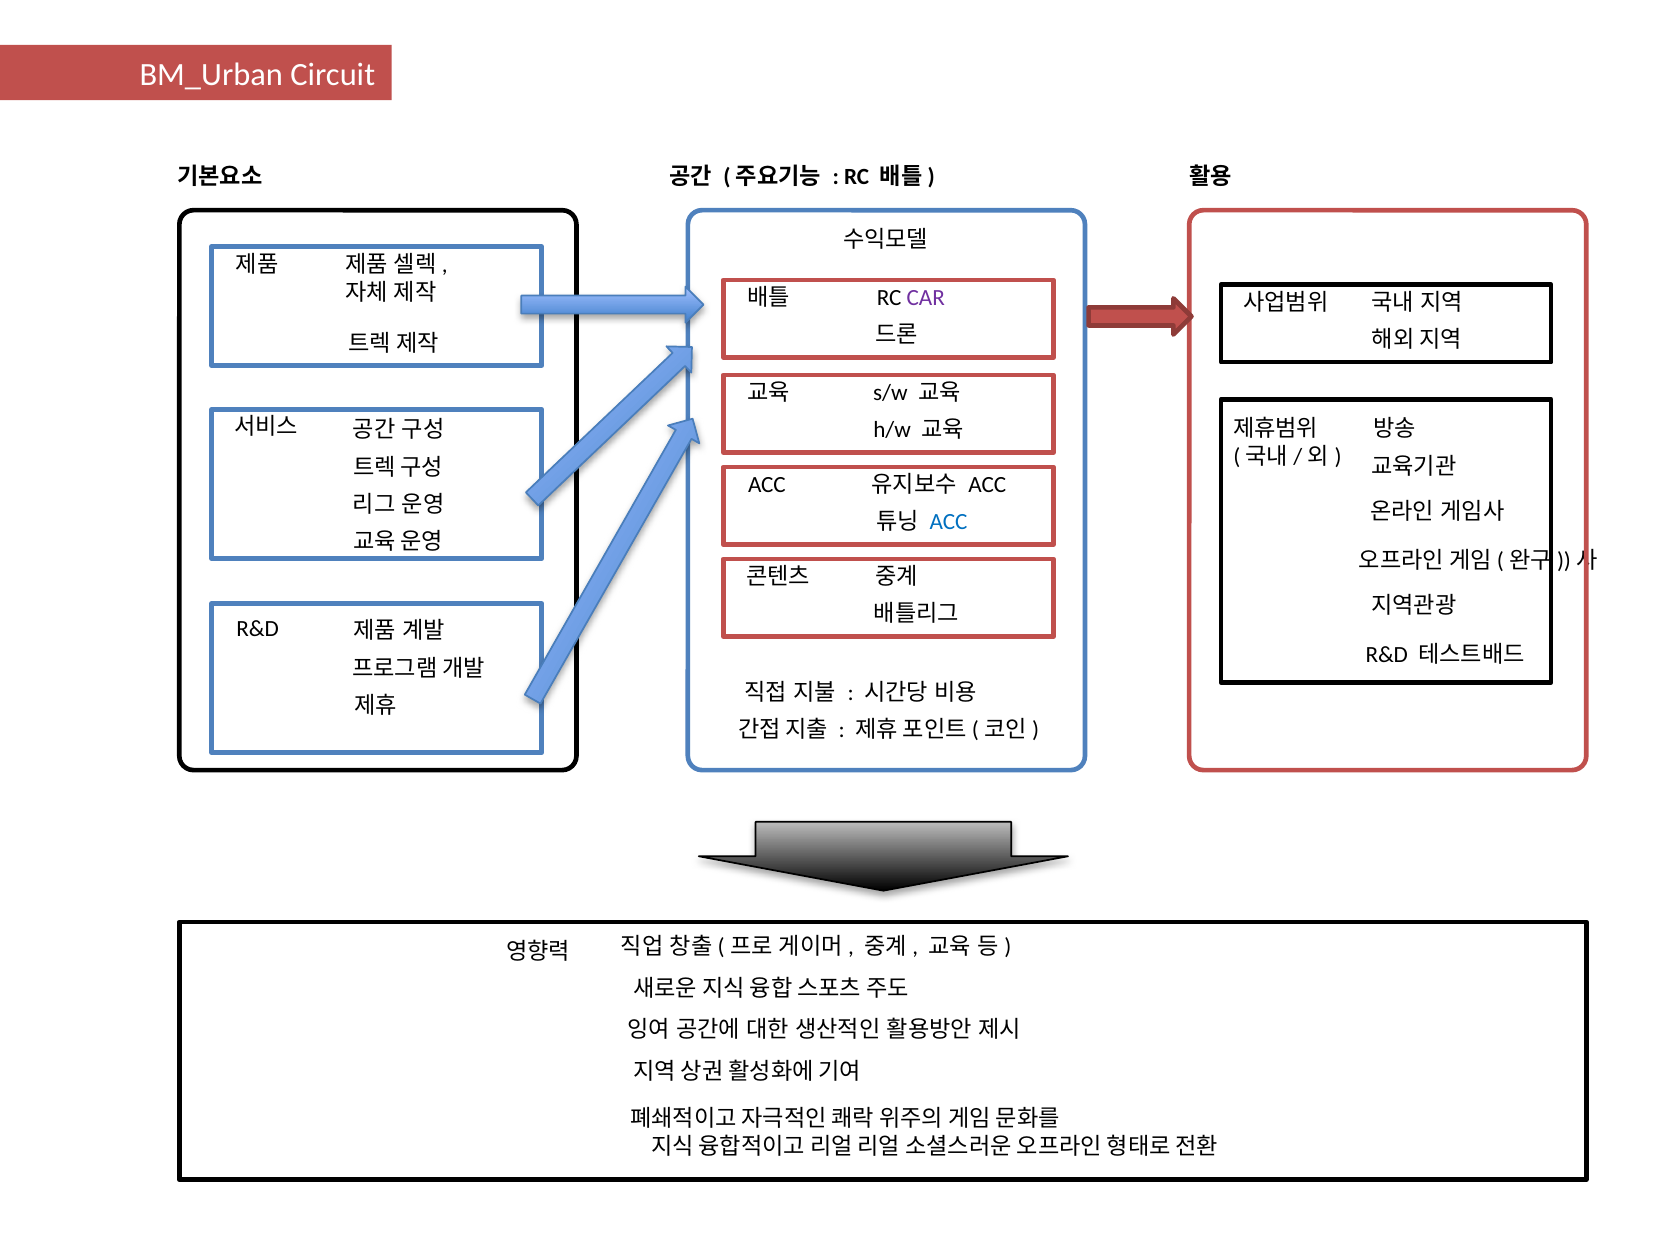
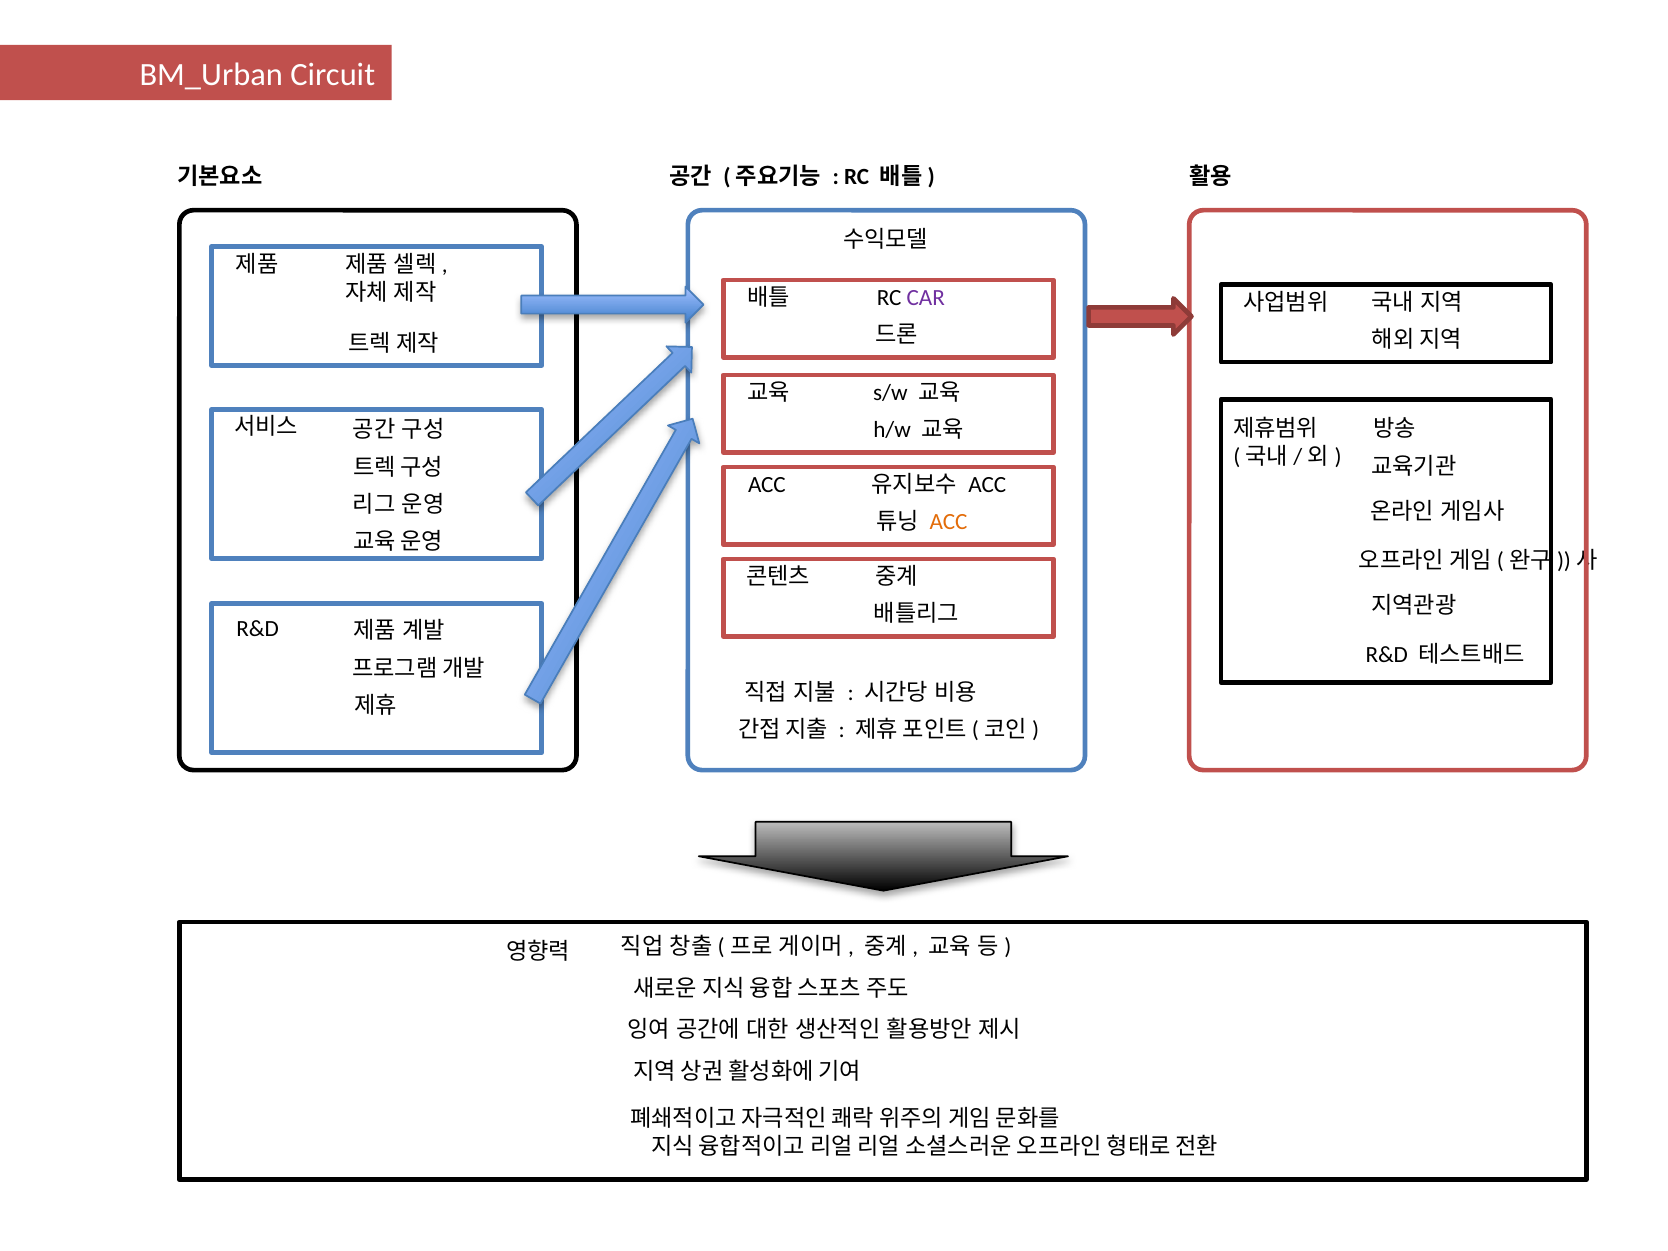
ACC colour: blue -> orange (949, 522)
